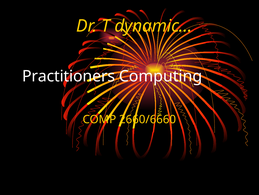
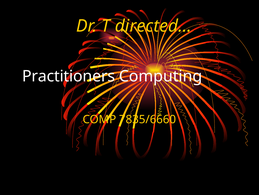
dynamic…: dynamic… -> directed… (153, 26)
2660/6660: 2660/6660 -> 7835/6660 (148, 119)
